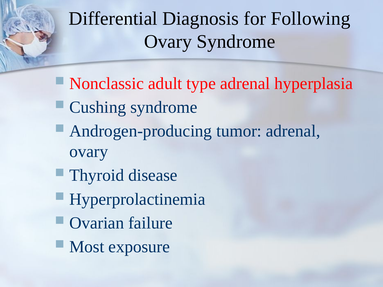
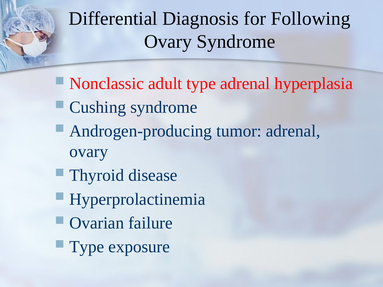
Most: Most -> Type (87, 247)
